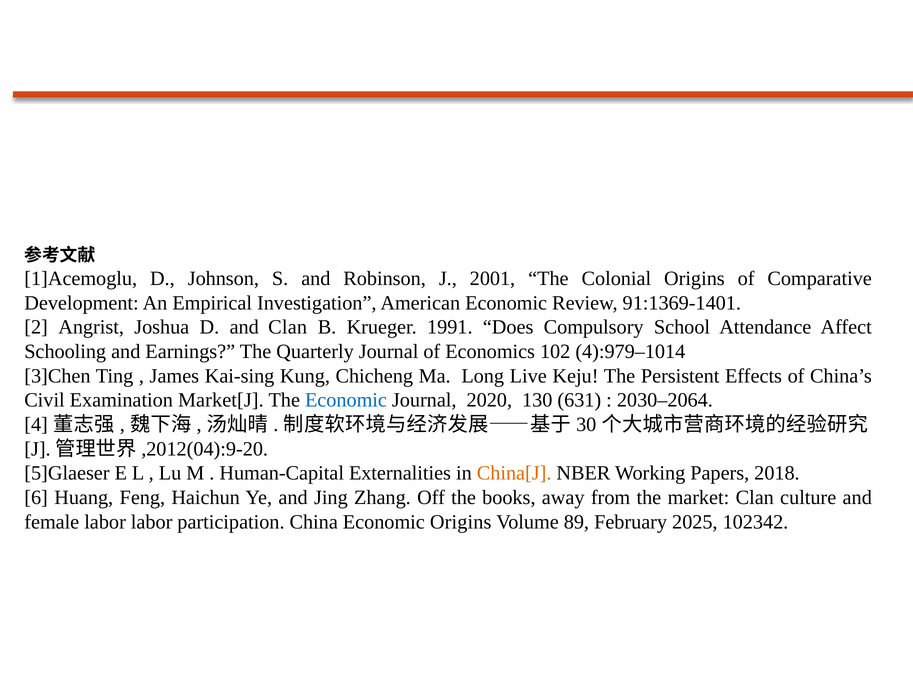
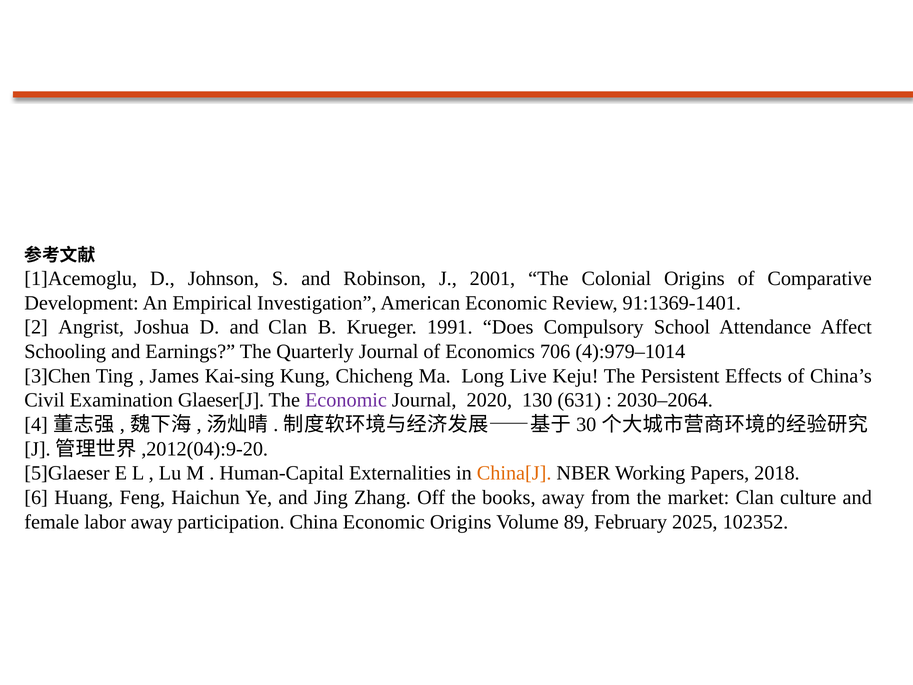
102: 102 -> 706 (555, 351)
Market[J: Market[J -> Glaeser[J (221, 400)
Economic colour: blue -> purple (346, 400)
labor labor: labor -> away (152, 522)
102342: 102342 -> 102352 (755, 522)
